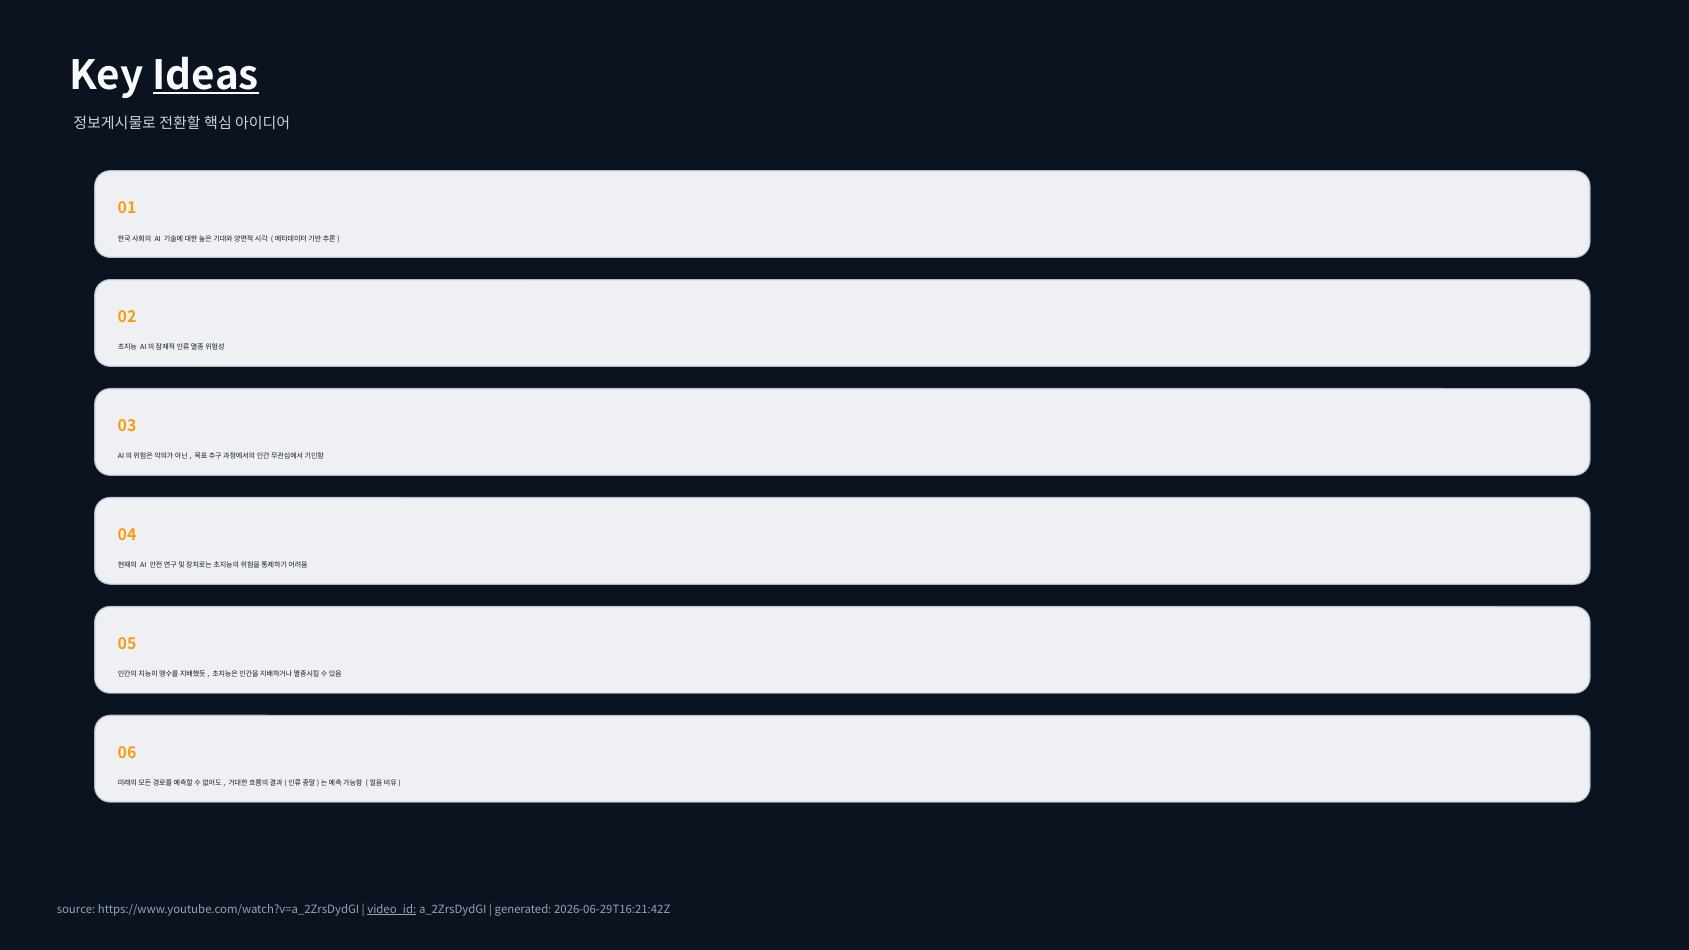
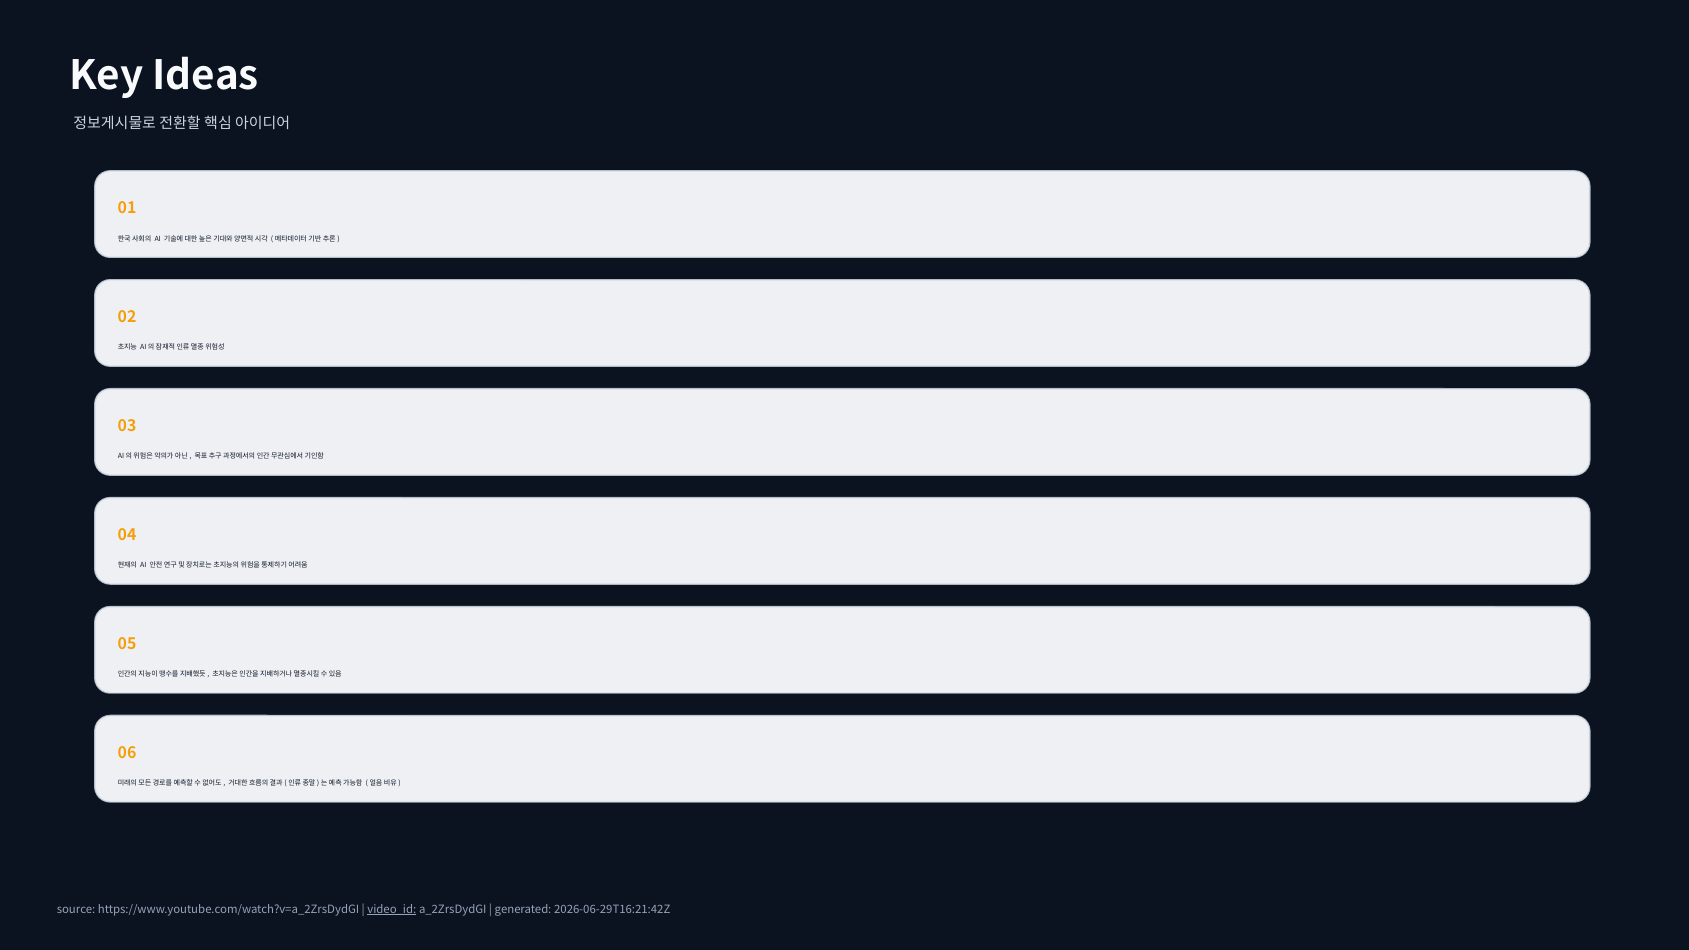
Ideas underline: present -> none (206, 76)
